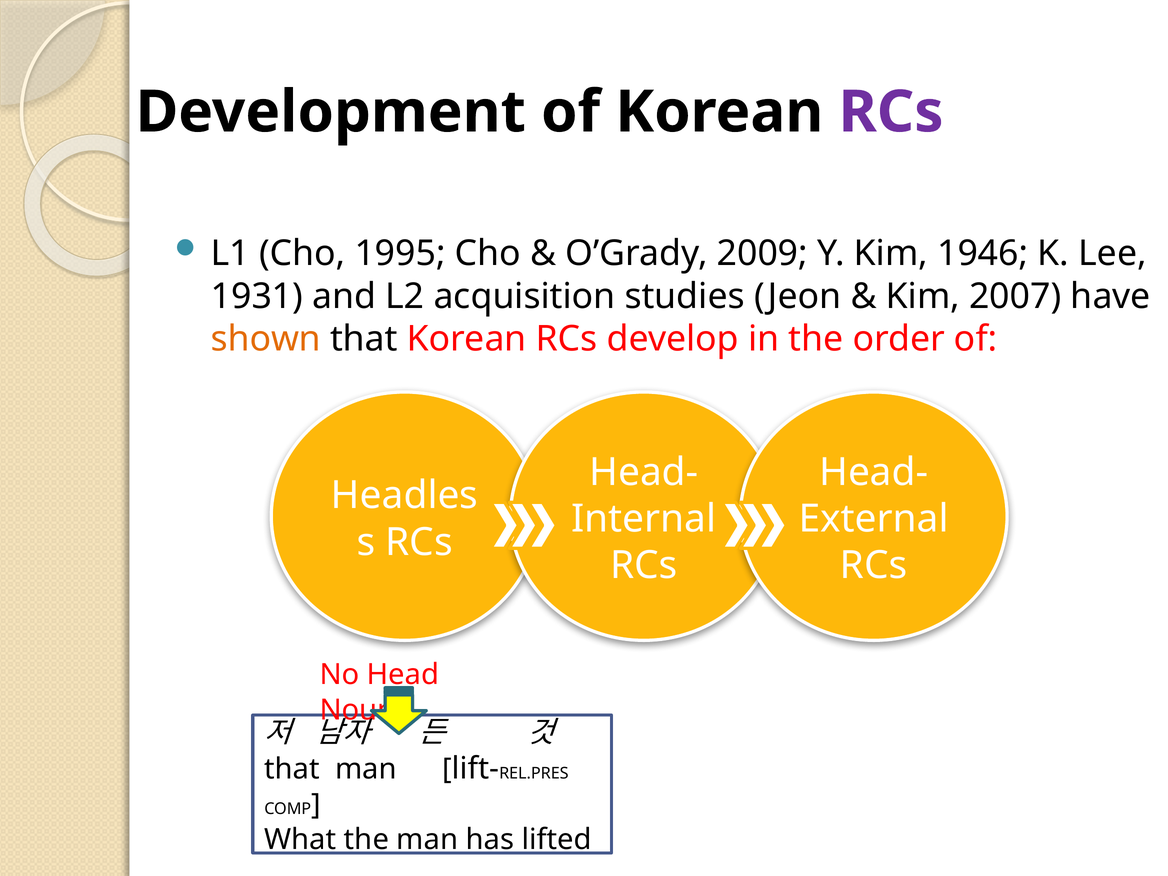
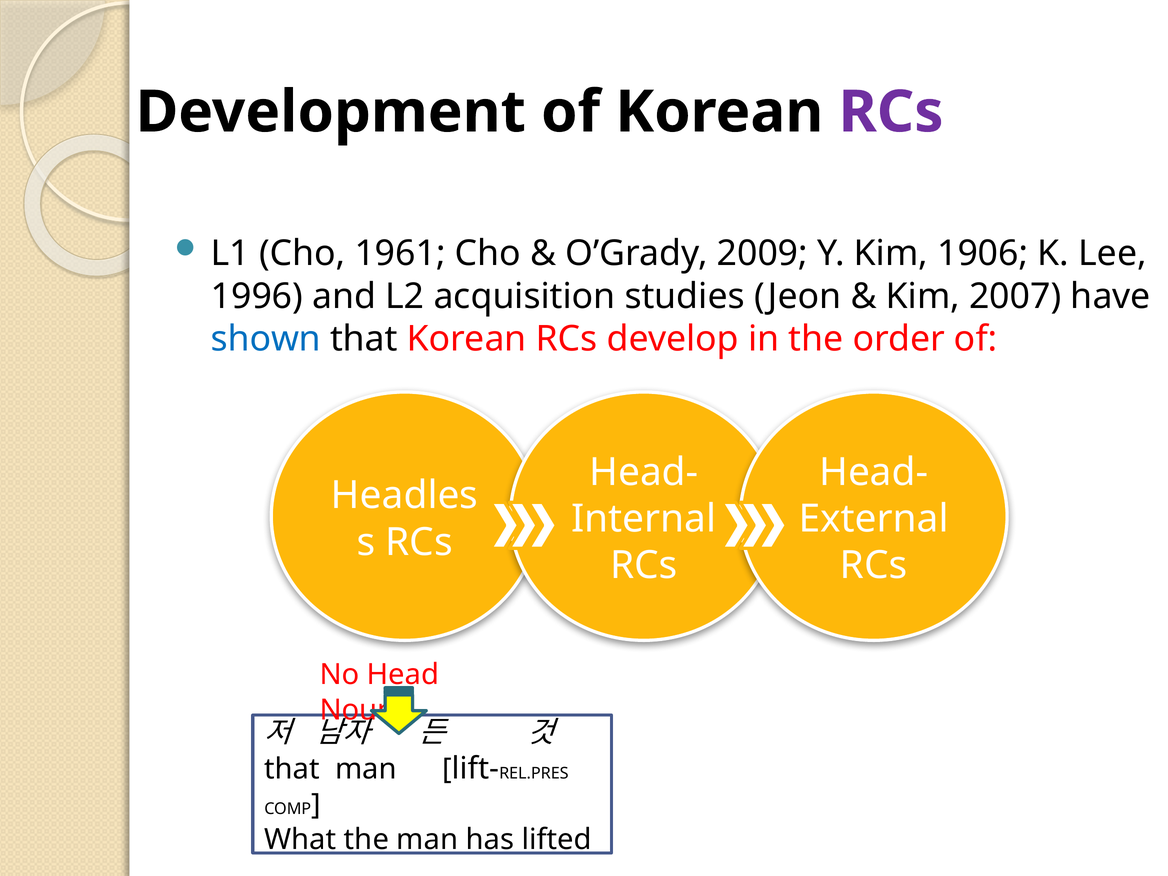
1995: 1995 -> 1961 (400, 254)
1946: 1946 -> 1906 (983, 254)
1931: 1931 -> 1996 (257, 296)
shown colour: orange -> blue (266, 339)
